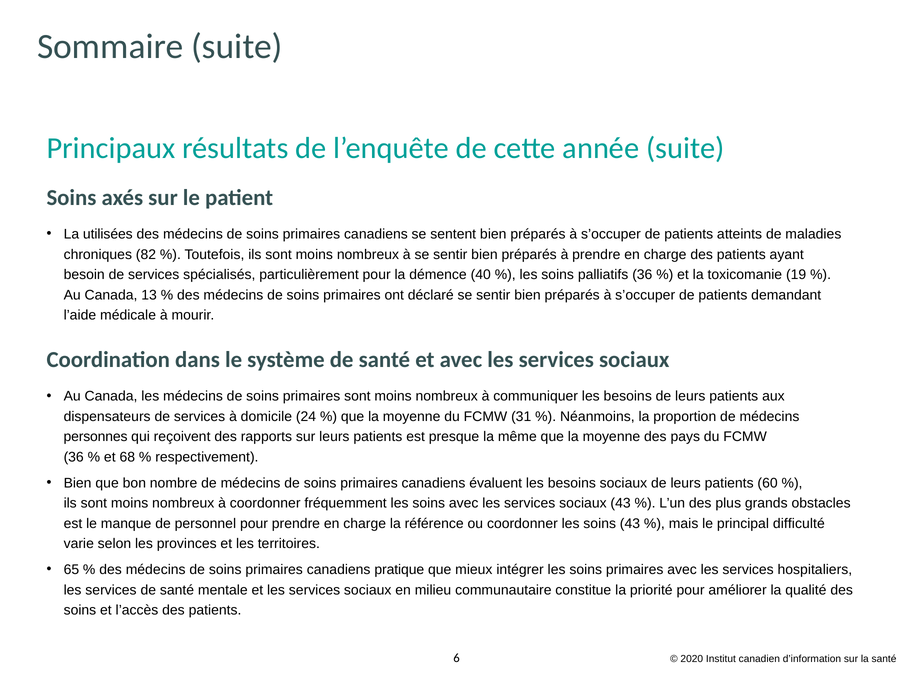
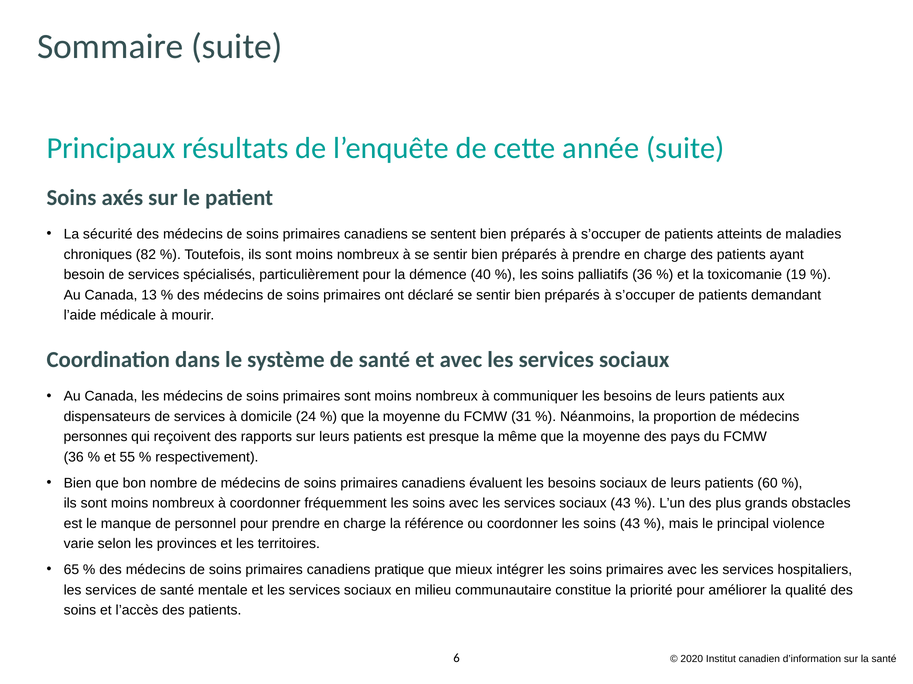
utilisées: utilisées -> sécurité (108, 234)
68: 68 -> 55 (127, 458)
difficulté: difficulté -> violence (799, 524)
